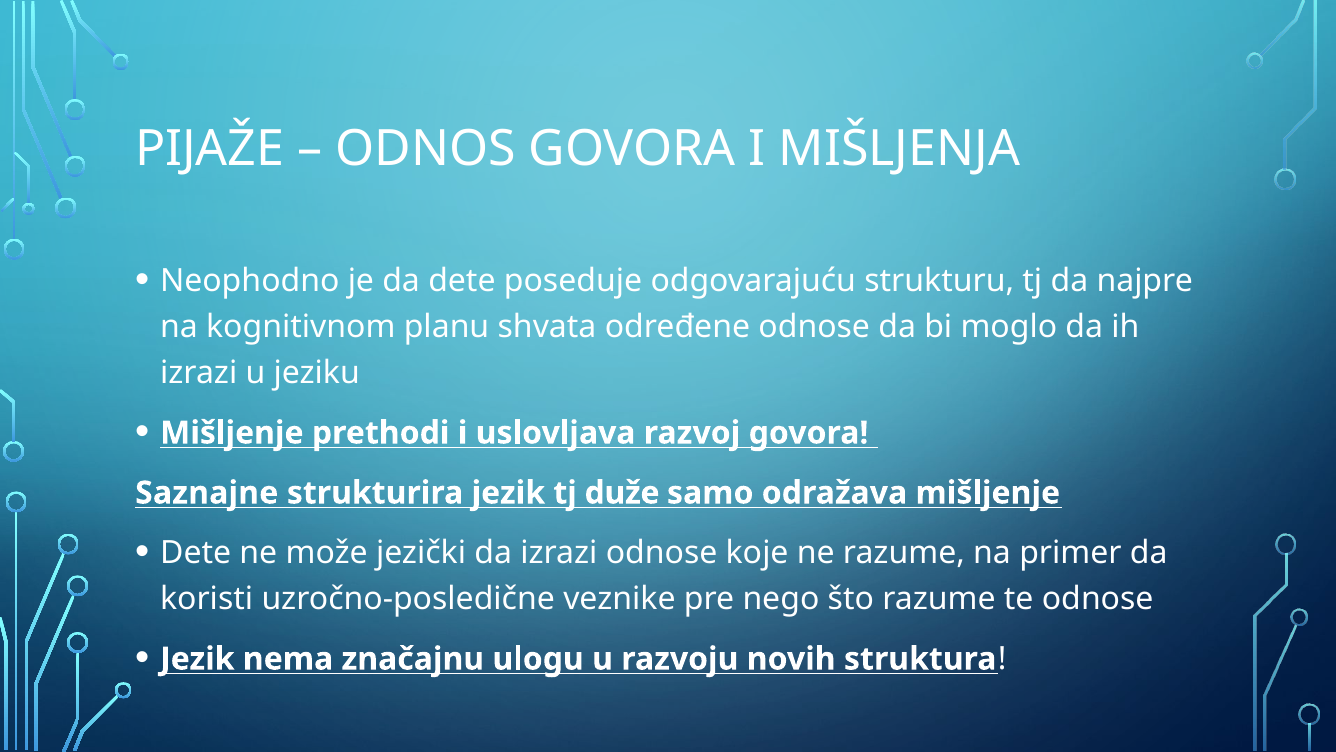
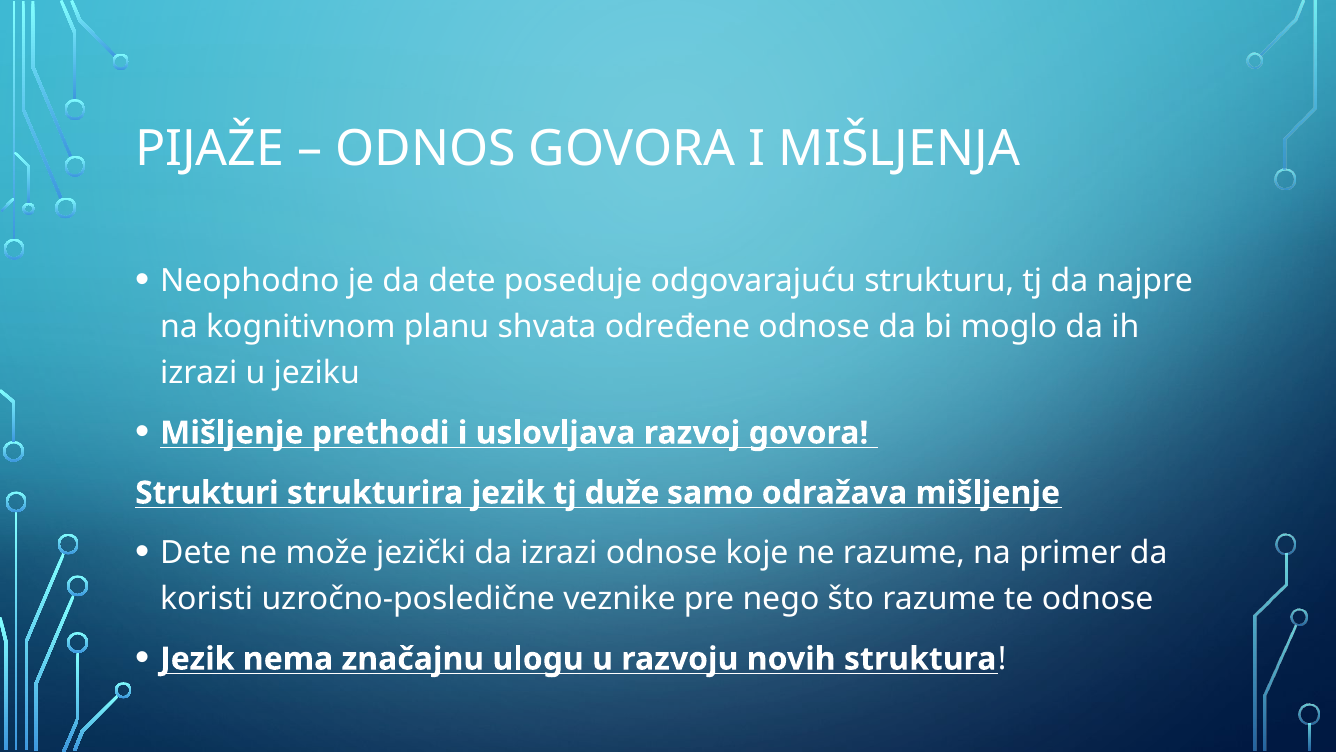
Saznajne: Saznajne -> Strukturi (207, 493)
